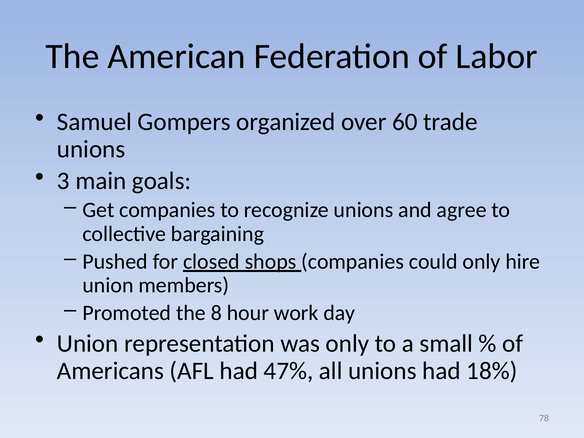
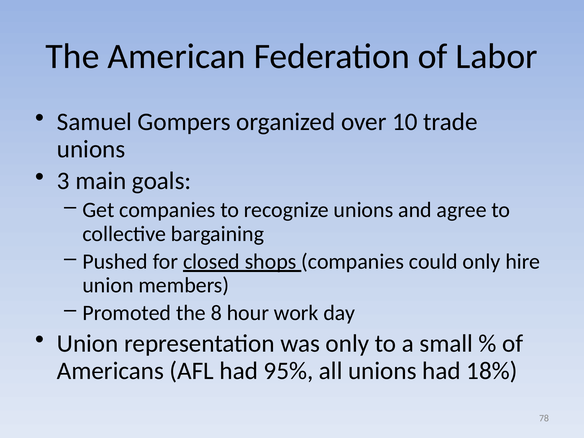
60: 60 -> 10 (405, 122)
47%: 47% -> 95% (288, 371)
